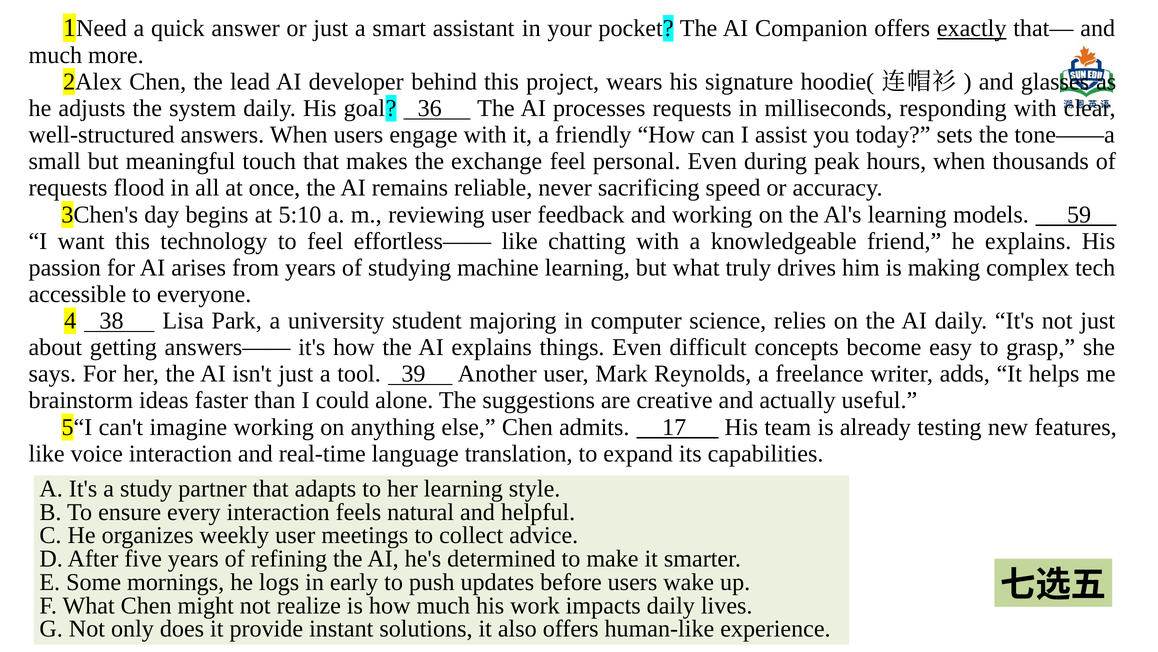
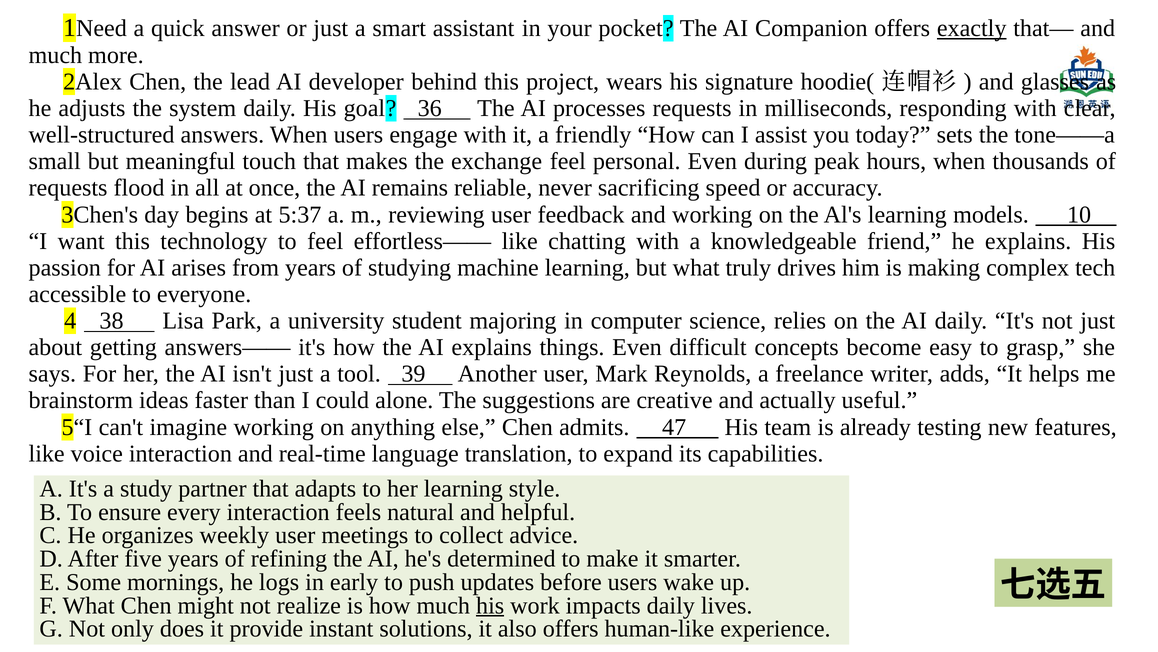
5:10: 5:10 -> 5:37 (300, 214)
59: 59 -> 10 (1079, 214)
17: 17 -> 47 (674, 427)
his underline: none -> present (490, 605)
